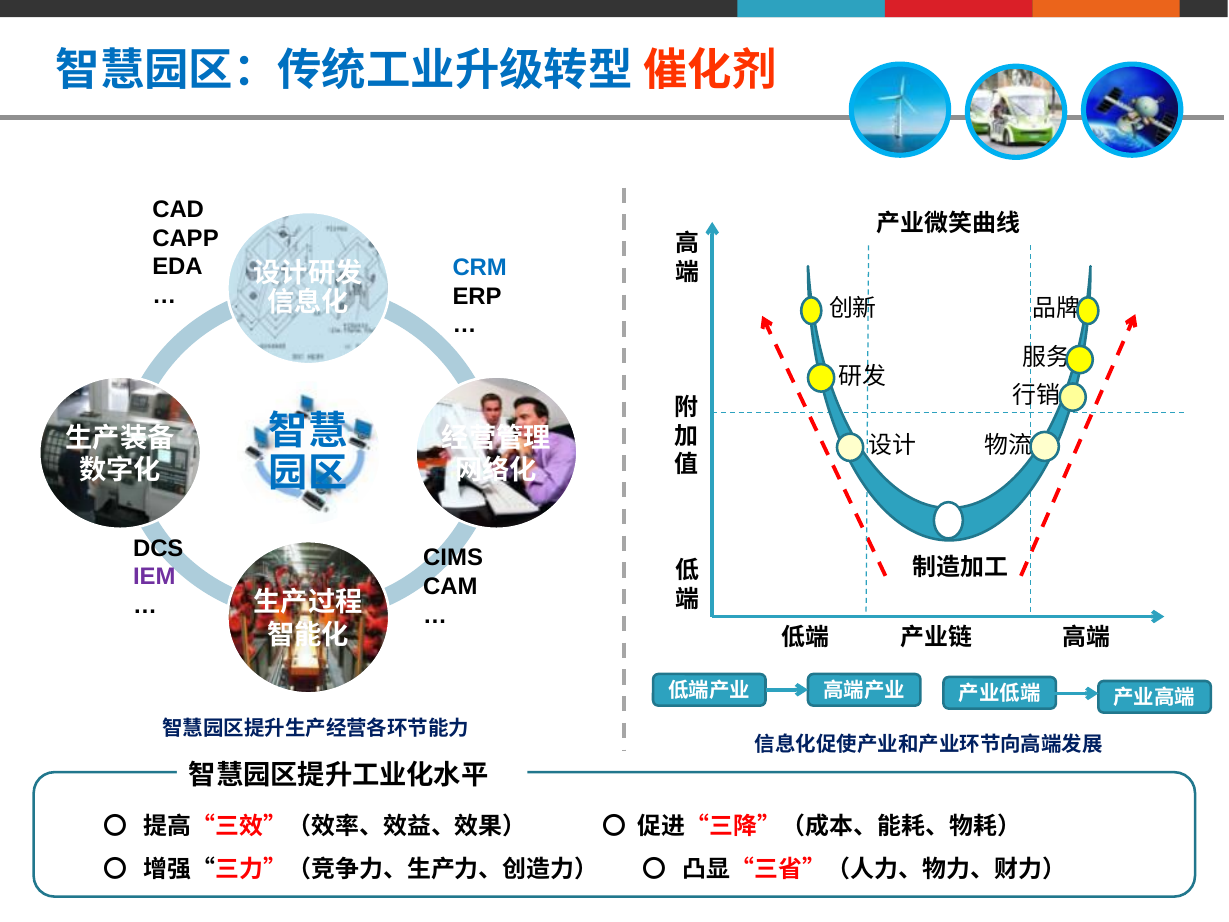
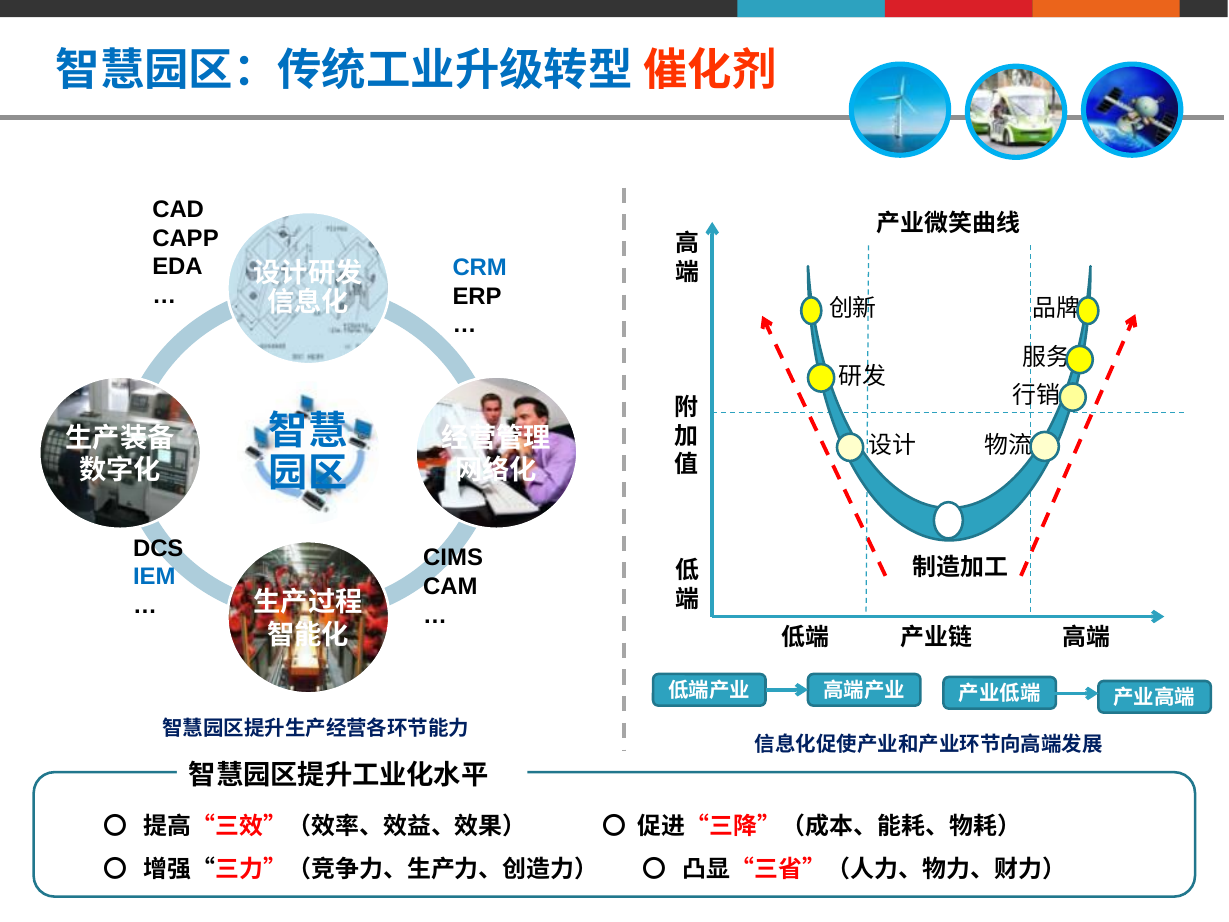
IEM colour: purple -> blue (154, 577)
